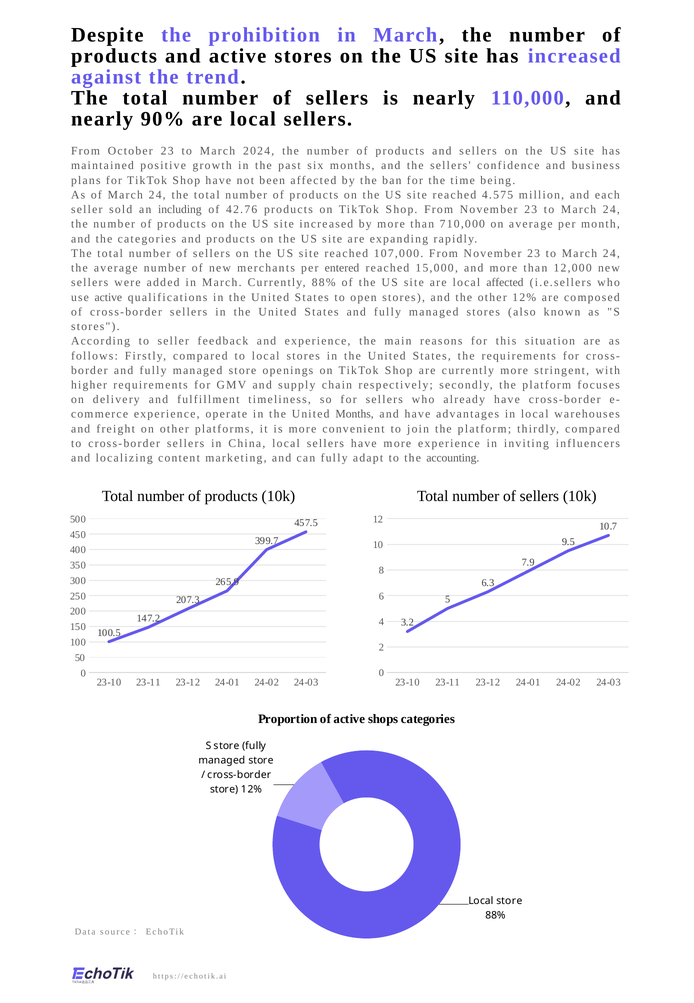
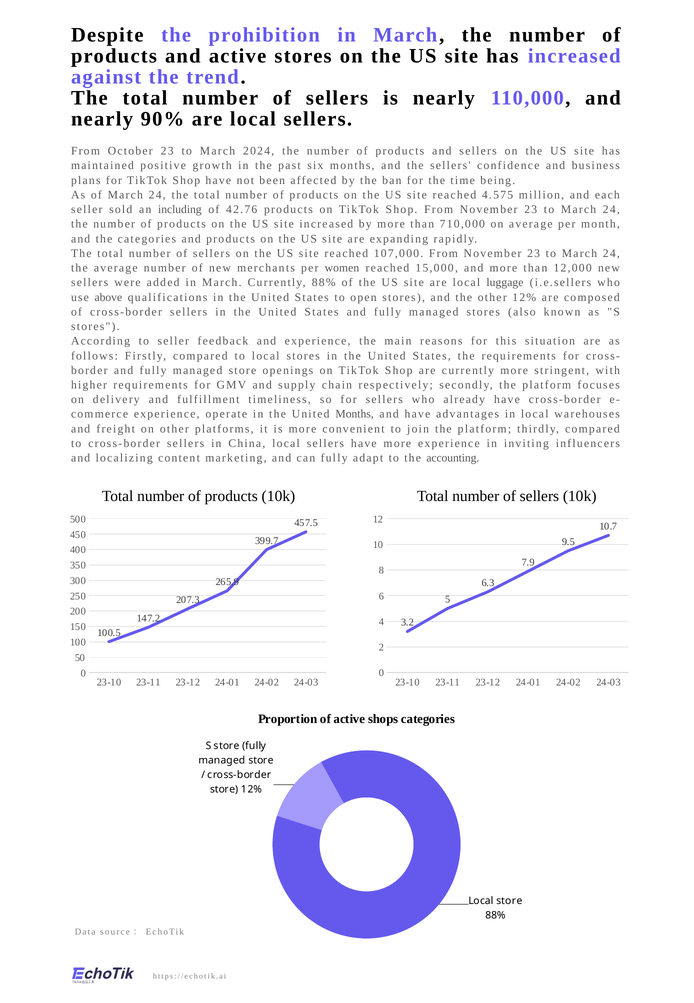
entered: entered -> women (342, 268)
local affected: affected -> luggage (505, 282)
use active: active -> above (108, 297)
